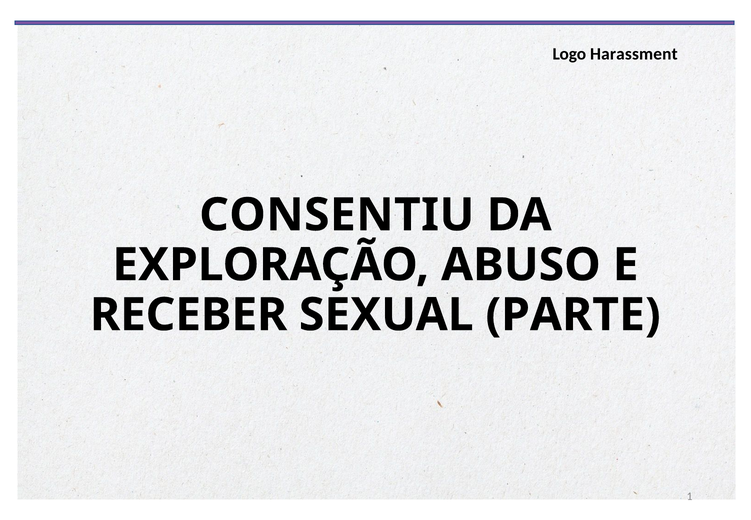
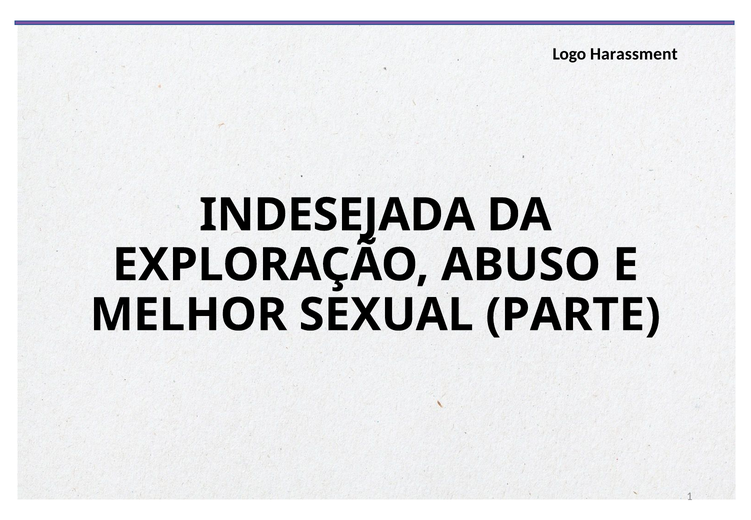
CONSENTIU: CONSENTIU -> INDESEJADA (337, 215)
RECEBER: RECEBER -> MELHOR (189, 315)
